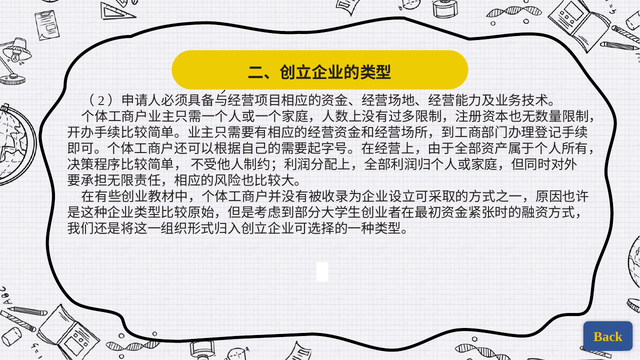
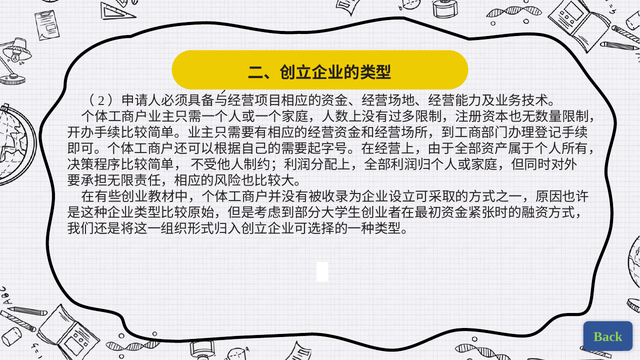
Back colour: yellow -> light green (608, 337)
